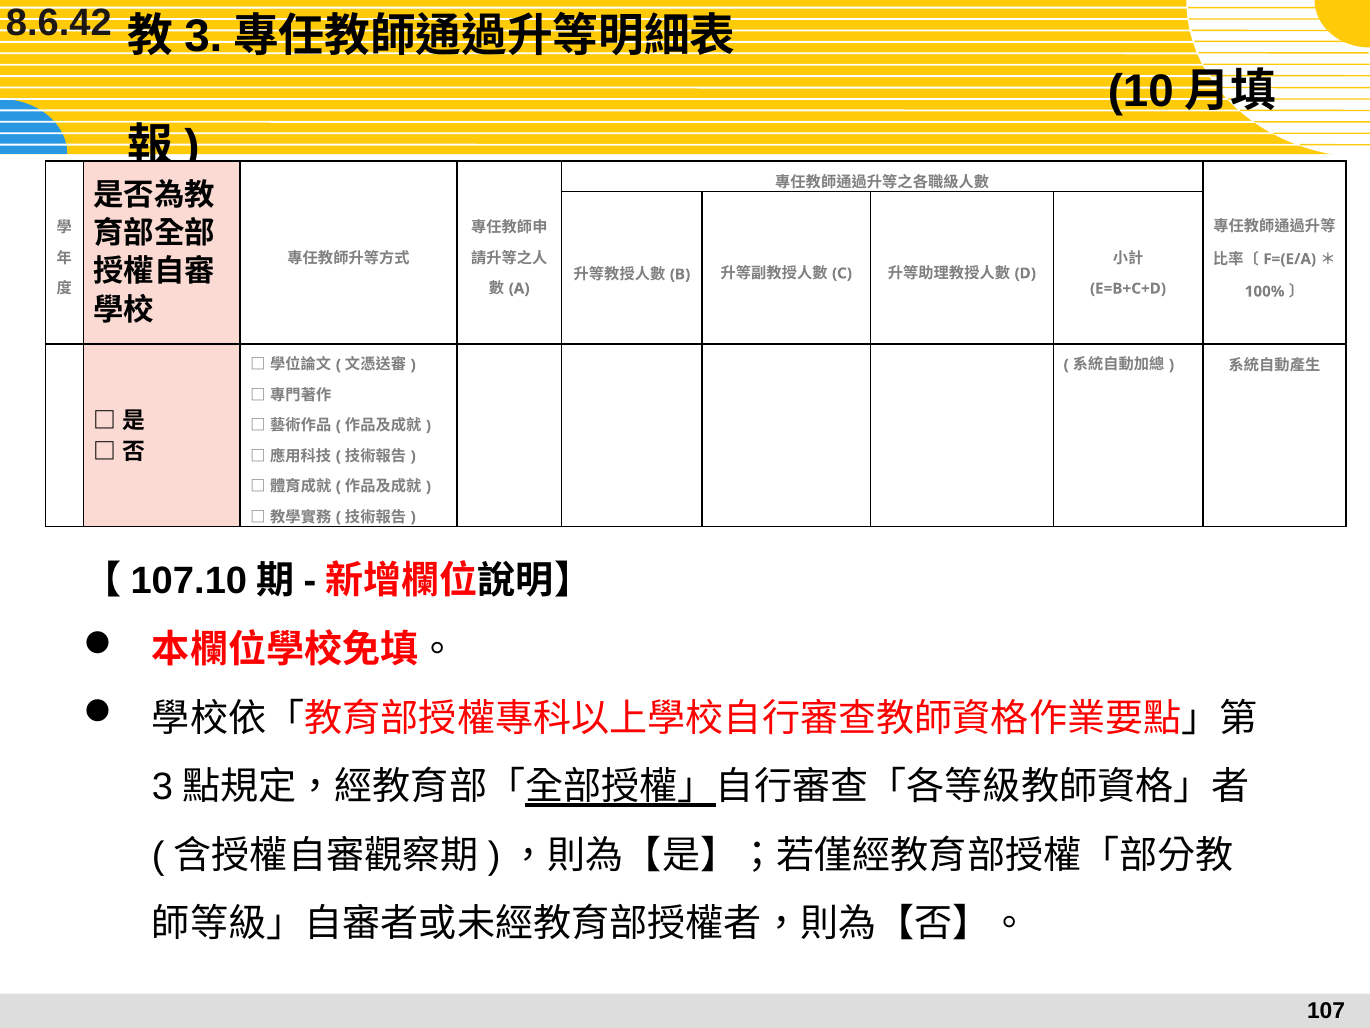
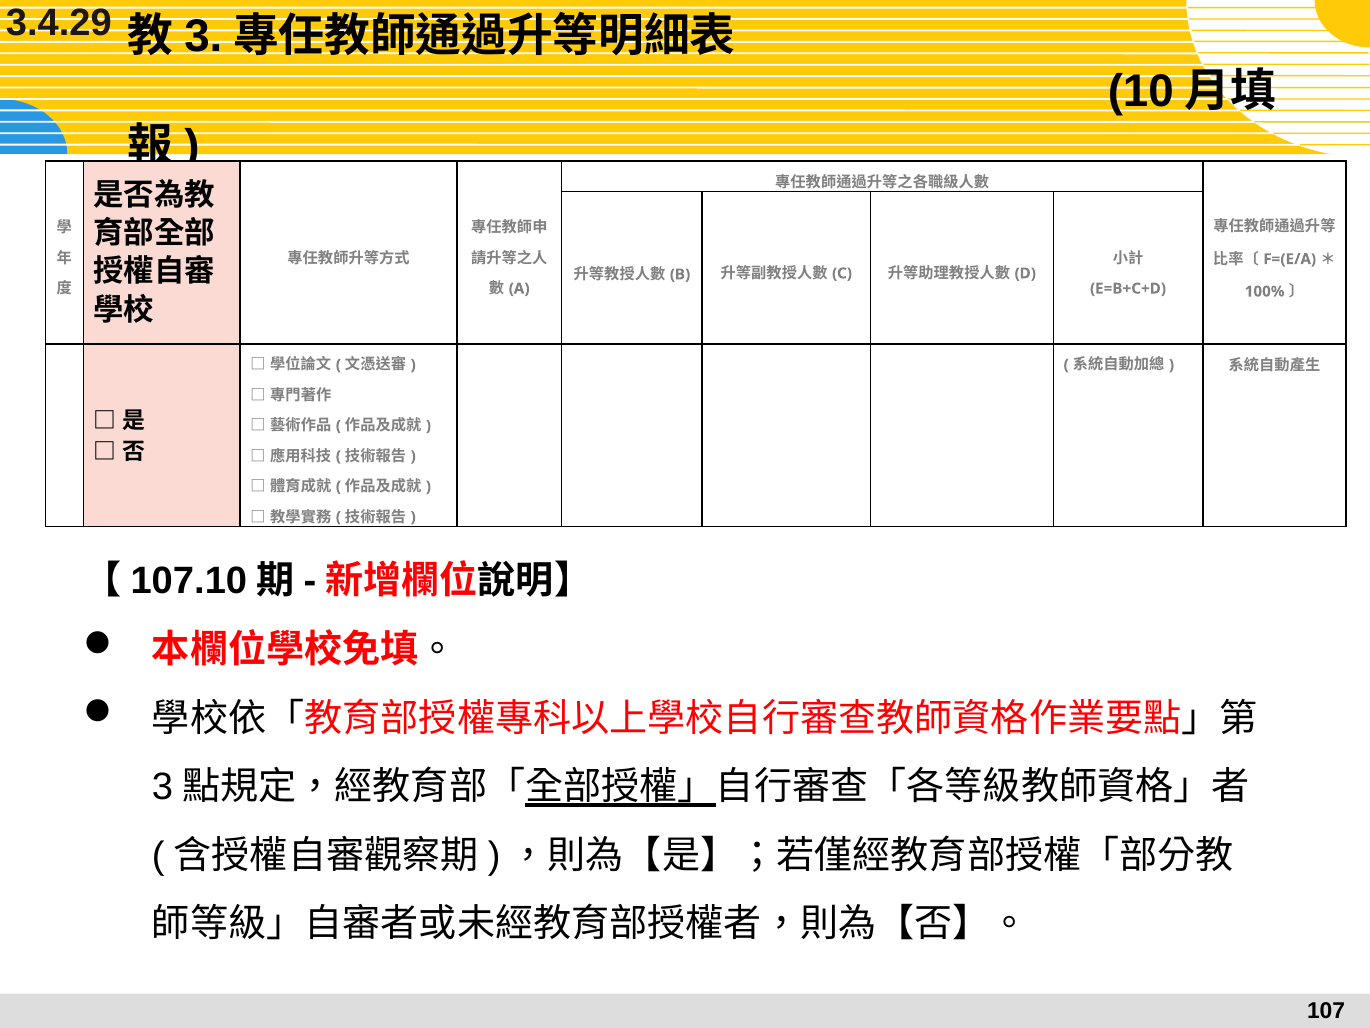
8.6.42: 8.6.42 -> 3.4.29 (59, 23)
